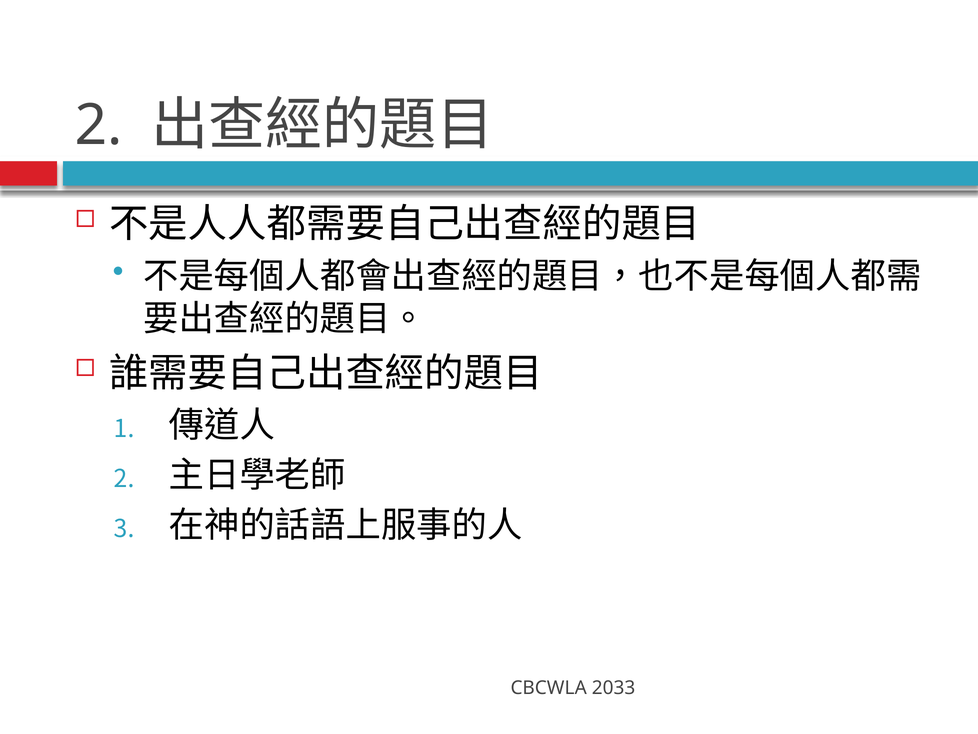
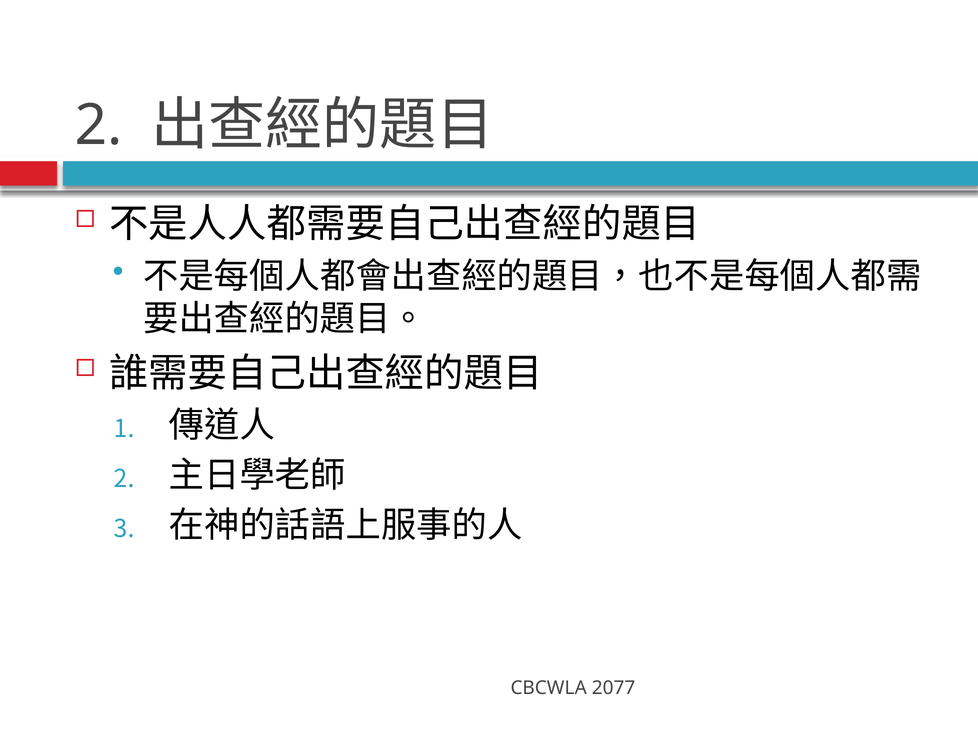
2033: 2033 -> 2077 (614, 688)
